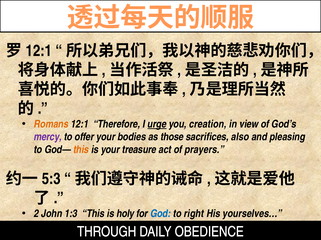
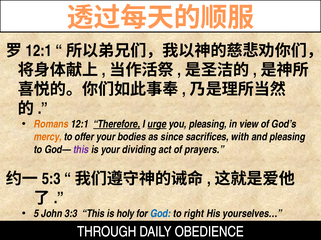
Therefore underline: none -> present (117, 124)
you creation: creation -> pleasing (208, 124)
mercy colour: purple -> orange (48, 137)
those: those -> since (172, 137)
also: also -> with (240, 137)
this colour: orange -> purple (81, 150)
treasure: treasure -> dividing (139, 150)
2: 2 -> 5 (36, 214)
1:3: 1:3 -> 3:3 (71, 214)
